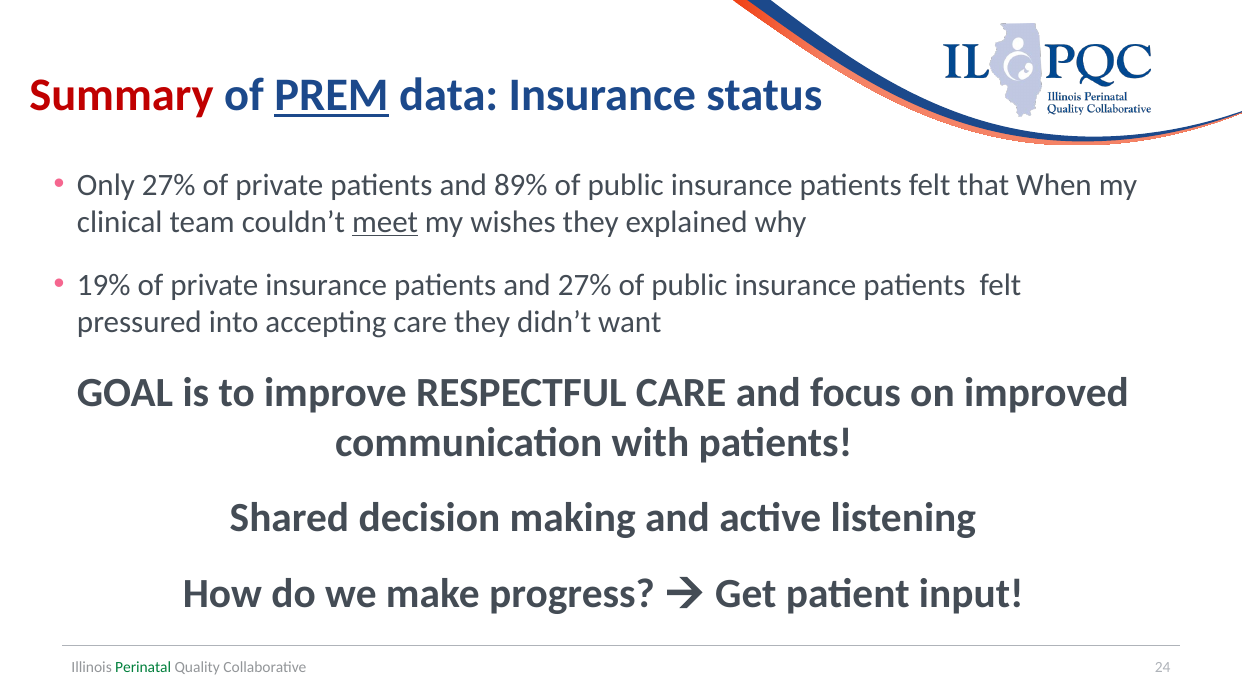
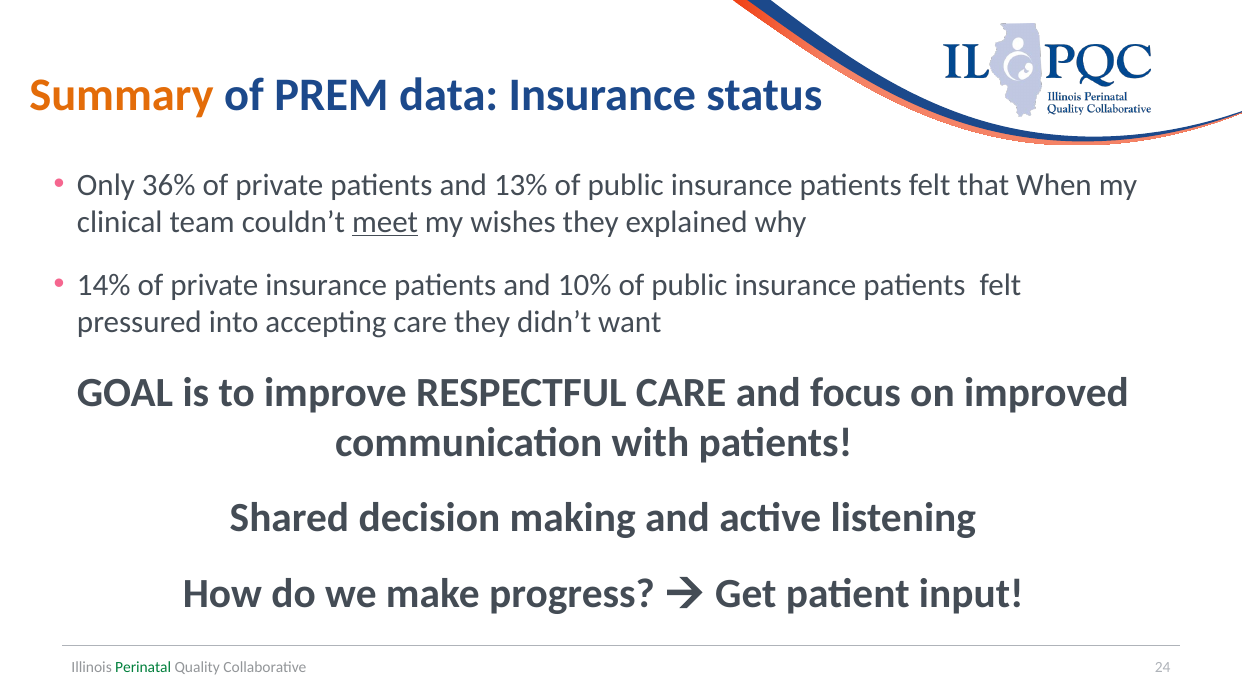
Summary colour: red -> orange (121, 95)
PREM underline: present -> none (332, 95)
Only 27%: 27% -> 36% (169, 185)
89%: 89% -> 13% (521, 185)
19%: 19% -> 14% (104, 285)
and 27%: 27% -> 10% (585, 285)
